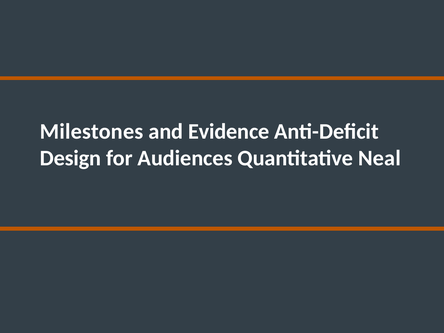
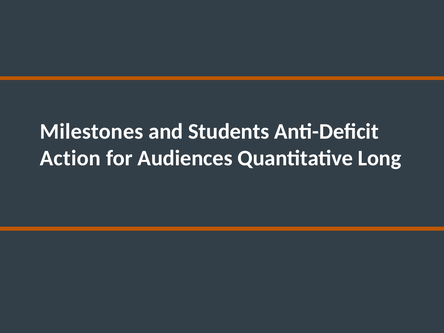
Evidence: Evidence -> Students (229, 132)
Design: Design -> Action (70, 158)
Neal: Neal -> Long (380, 158)
